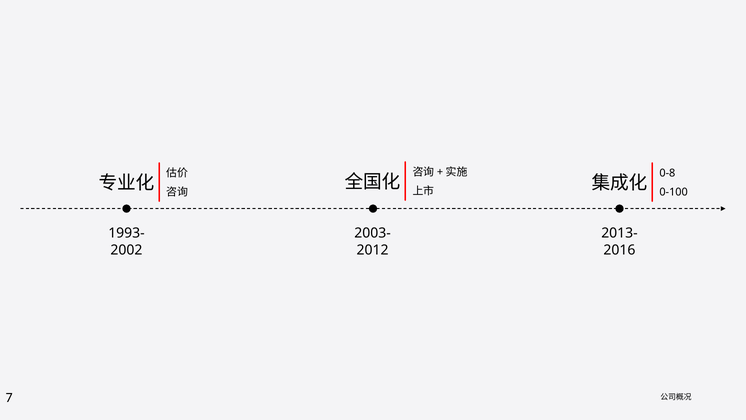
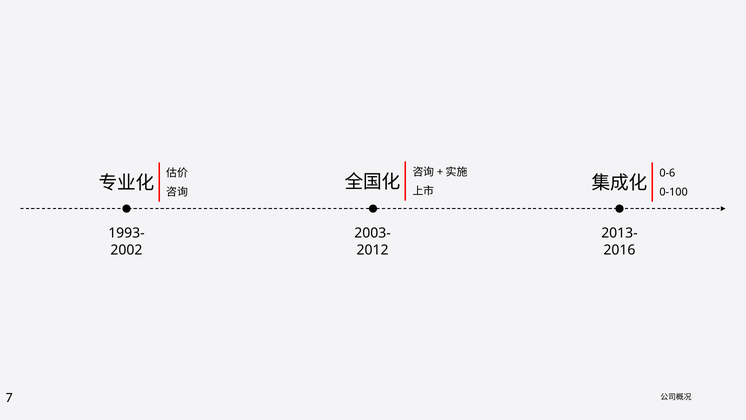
0-8: 0-8 -> 0-6 (667, 173)
